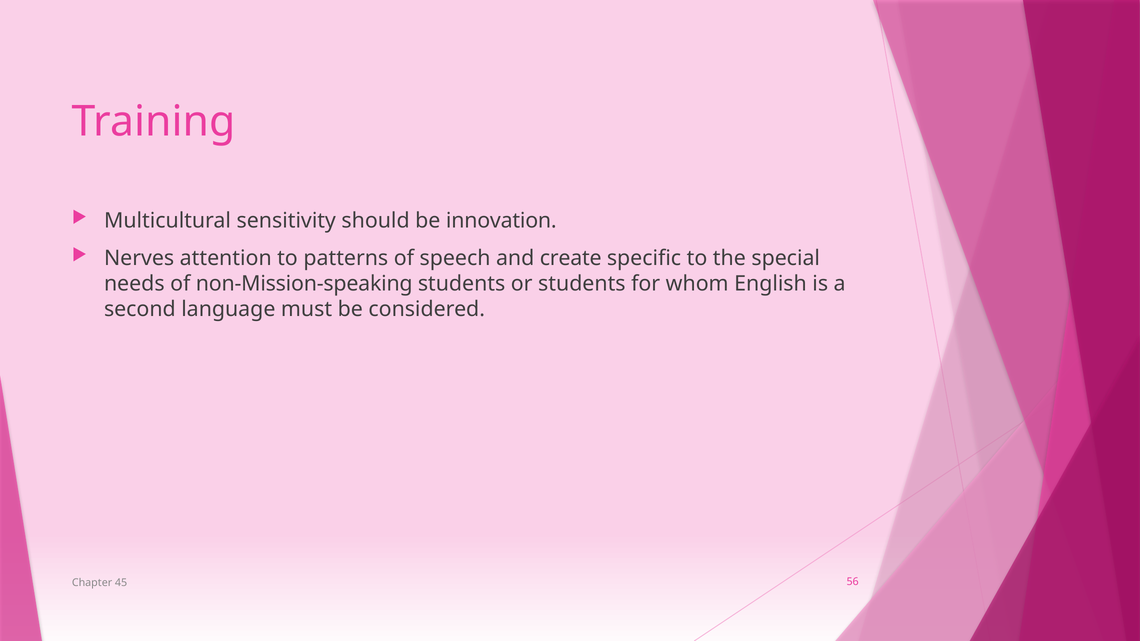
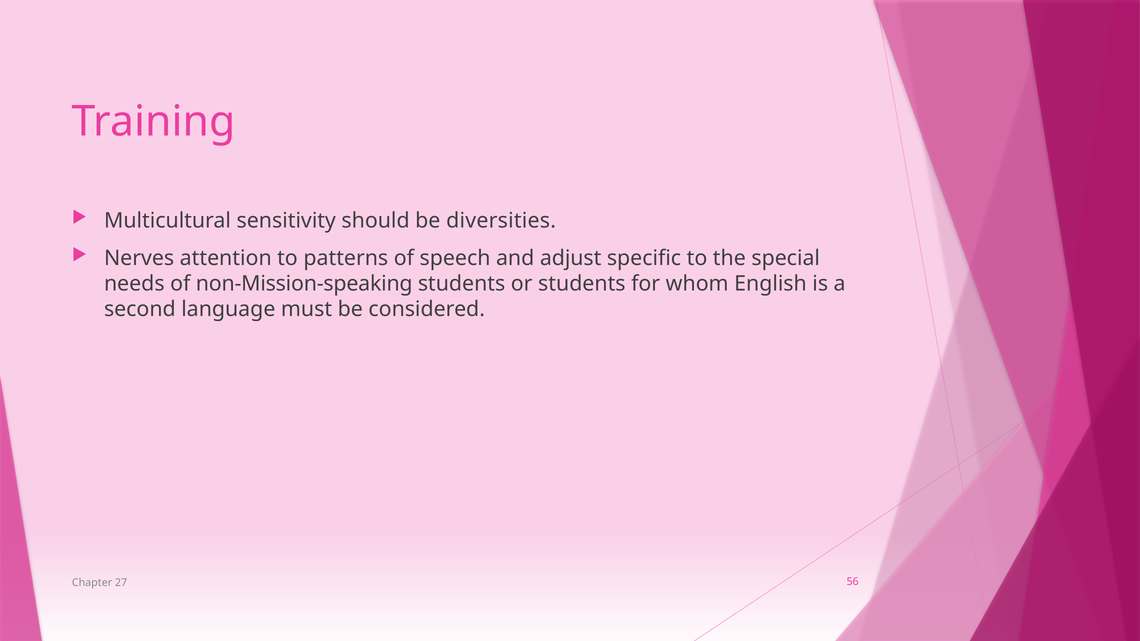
innovation: innovation -> diversities (501, 221)
create: create -> adjust (571, 258)
45: 45 -> 27 (121, 583)
